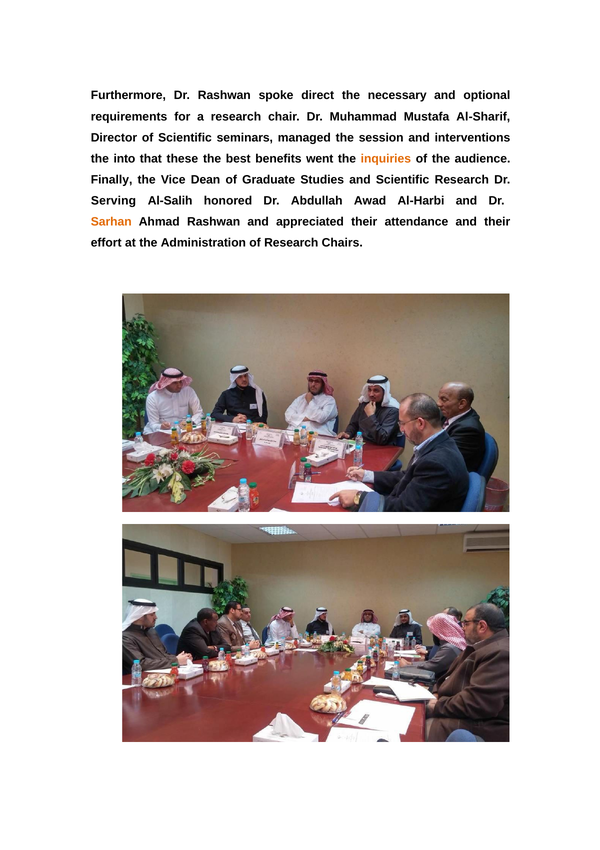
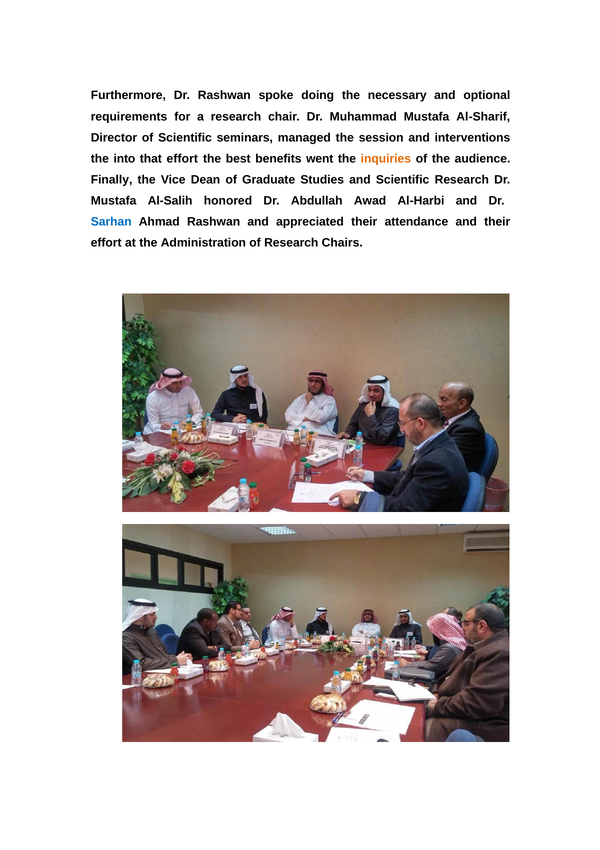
direct: direct -> doing (318, 95)
that these: these -> effort (182, 158)
Serving: Serving -> Mustafa (114, 201)
Sarhan colour: orange -> blue (111, 222)
